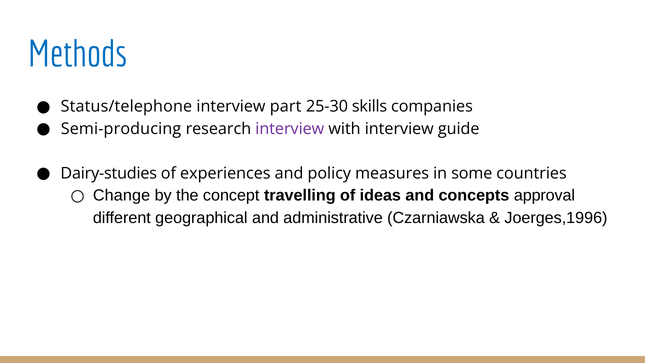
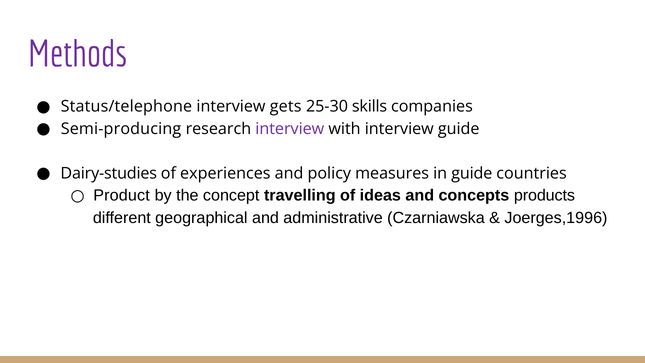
Methods colour: blue -> purple (78, 55)
part: part -> gets (286, 107)
in some: some -> guide (472, 173)
Change: Change -> Product (122, 196)
approval: approval -> products (544, 196)
